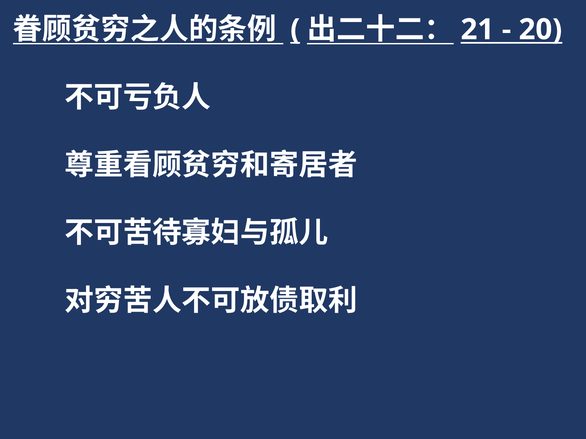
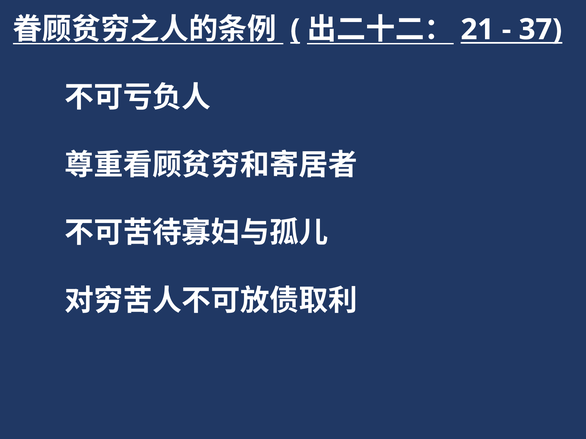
20: 20 -> 37 (540, 30)
